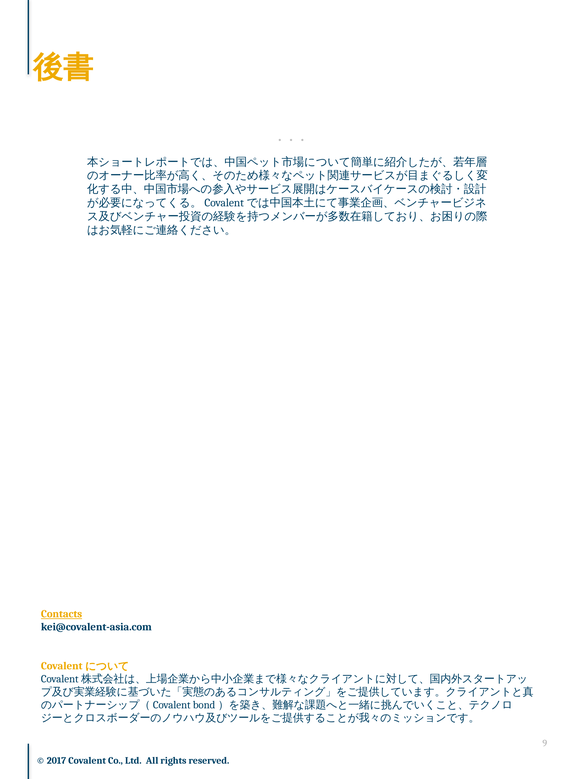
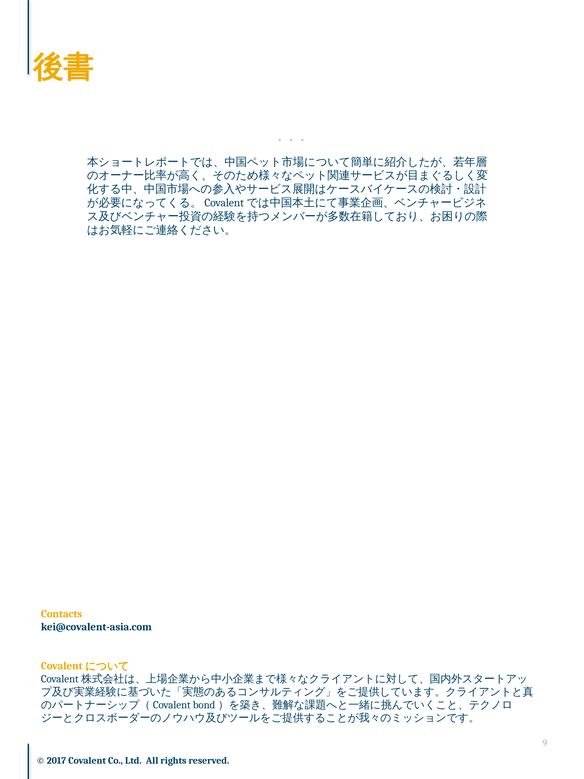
Contacts underline: present -> none (62, 614)
